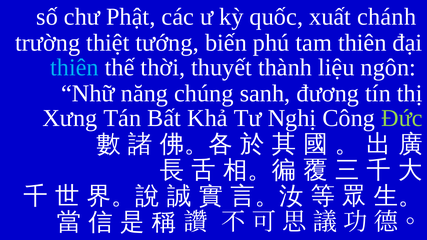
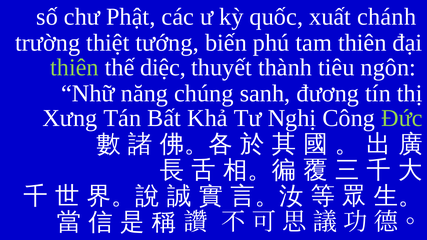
thiên colour: light blue -> light green (75, 68)
thời: thời -> diệc (163, 68)
liệu: liệu -> tiêu (336, 68)
